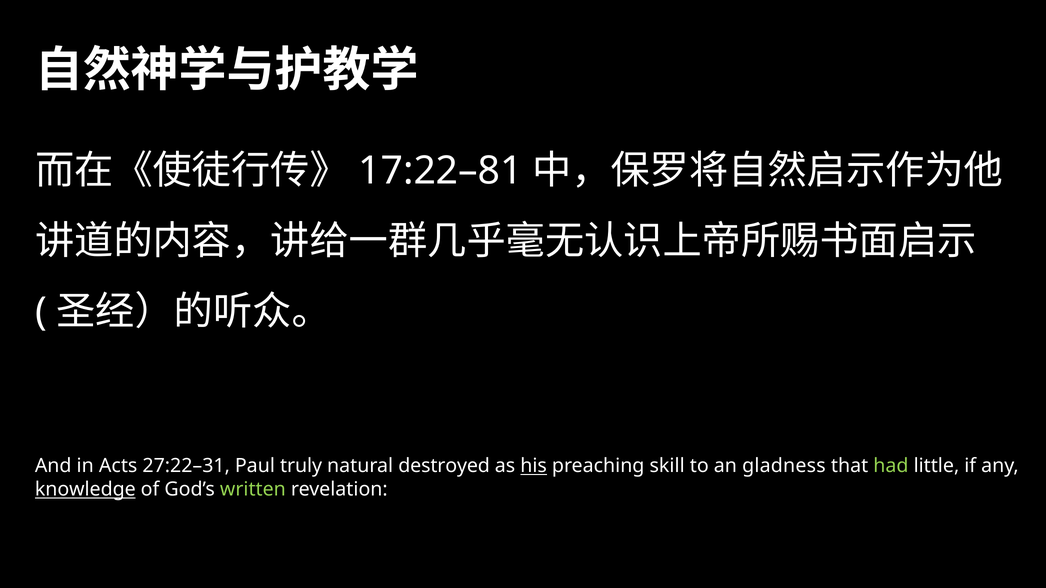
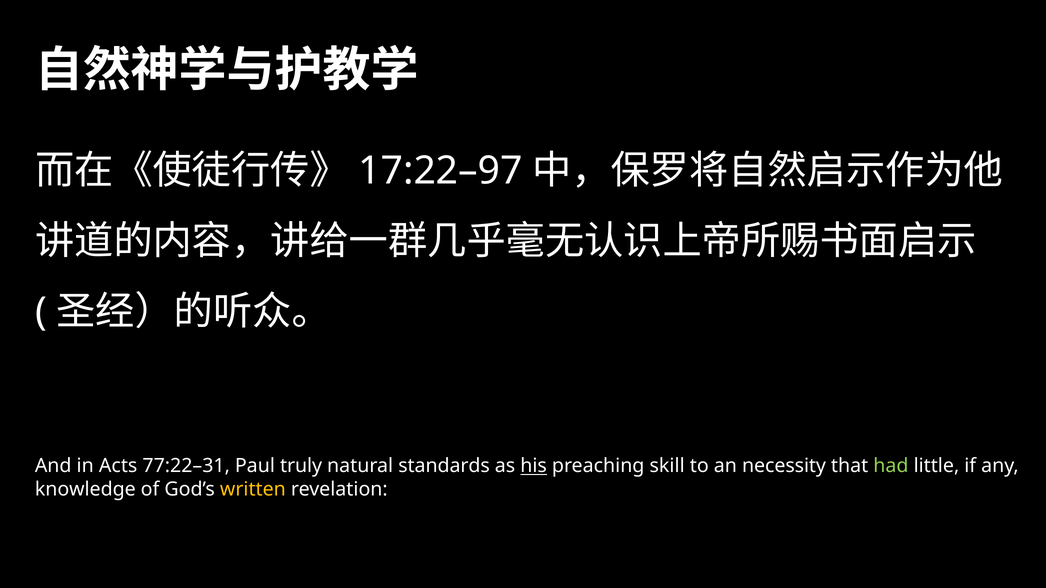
17:22–81: 17:22–81 -> 17:22–97 (441, 171)
27:22–31: 27:22–31 -> 77:22–31 (186, 466)
destroyed: destroyed -> standards (444, 466)
gladness: gladness -> necessity (784, 466)
knowledge underline: present -> none (85, 490)
written colour: light green -> yellow (253, 490)
